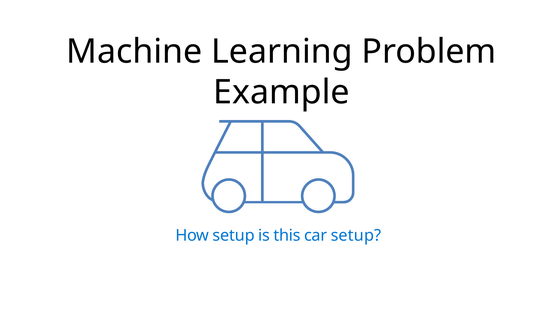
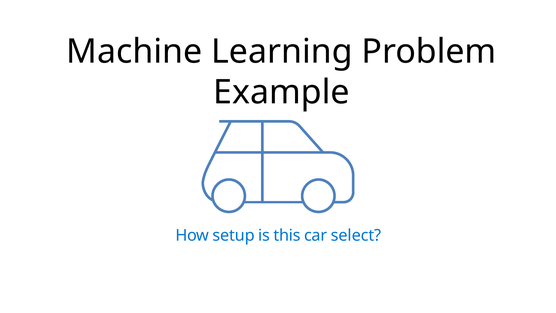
car setup: setup -> select (356, 235)
